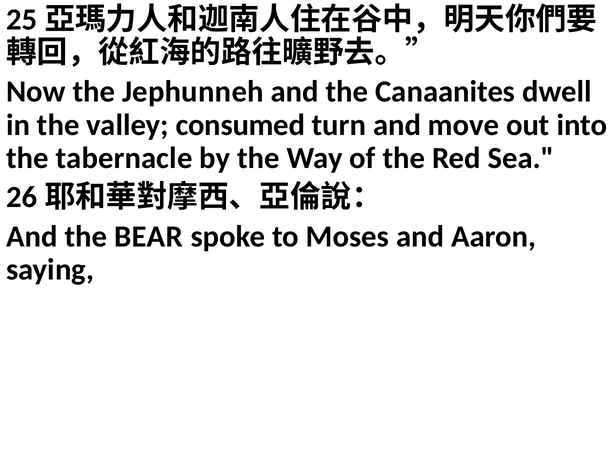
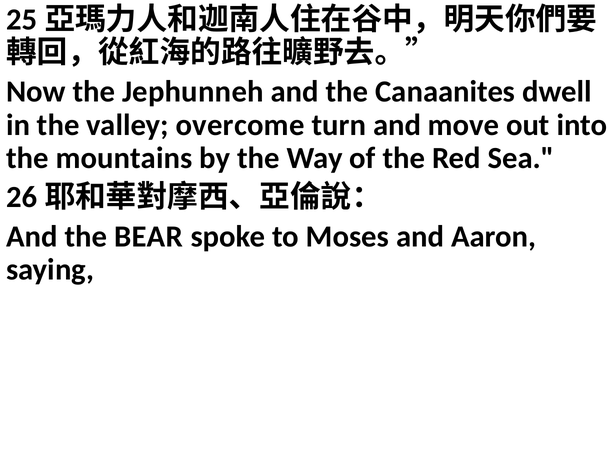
consumed: consumed -> overcome (240, 125)
tabernacle: tabernacle -> mountains (124, 158)
